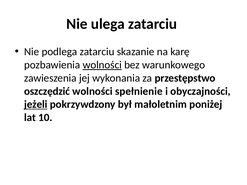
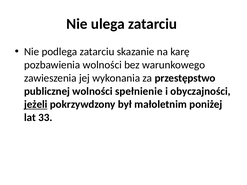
wolności underline: present -> none (102, 65)
oszczędzić: oszczędzić -> publicznej (47, 91)
10: 10 -> 33 (45, 118)
